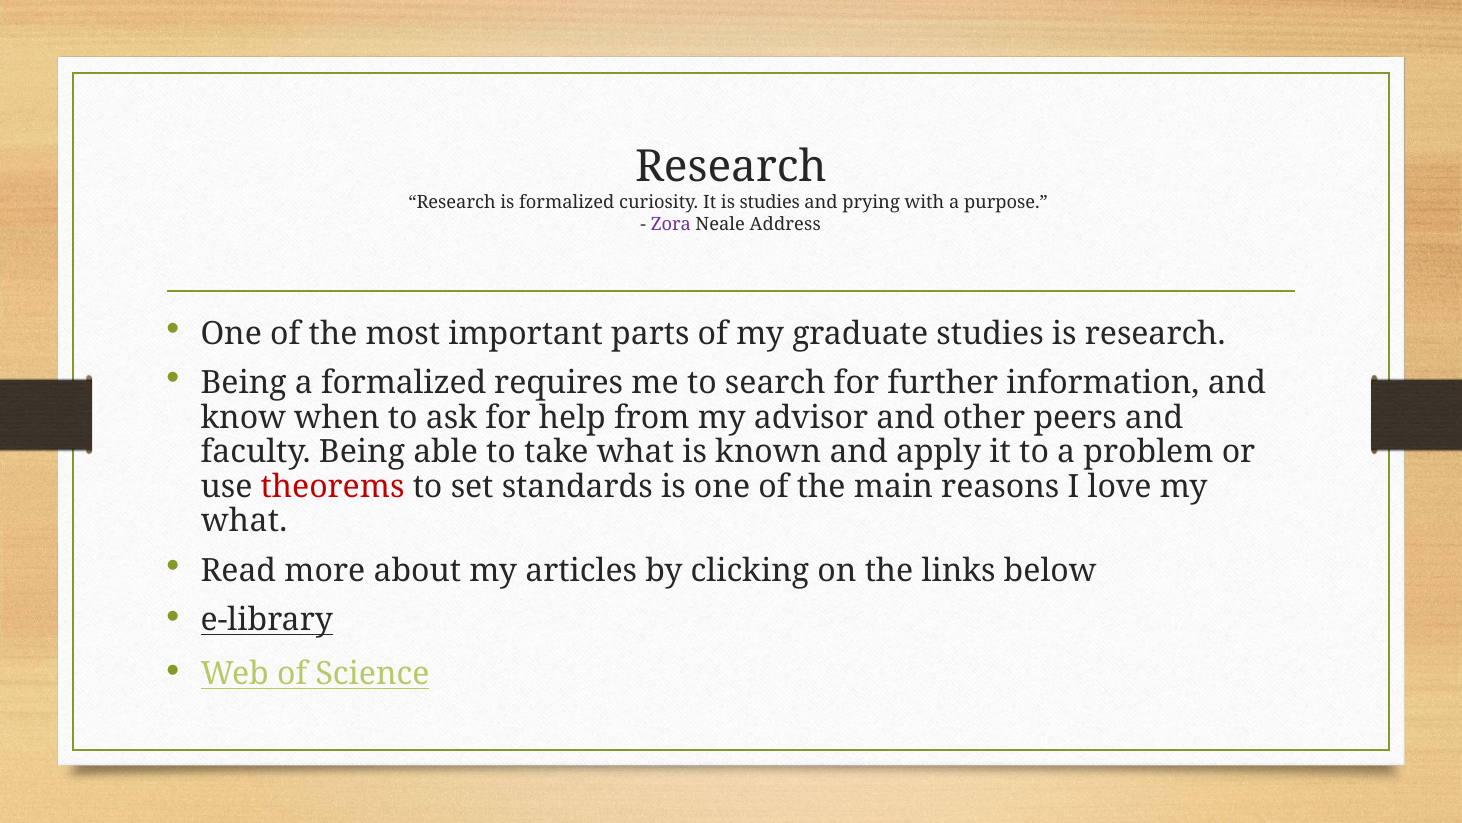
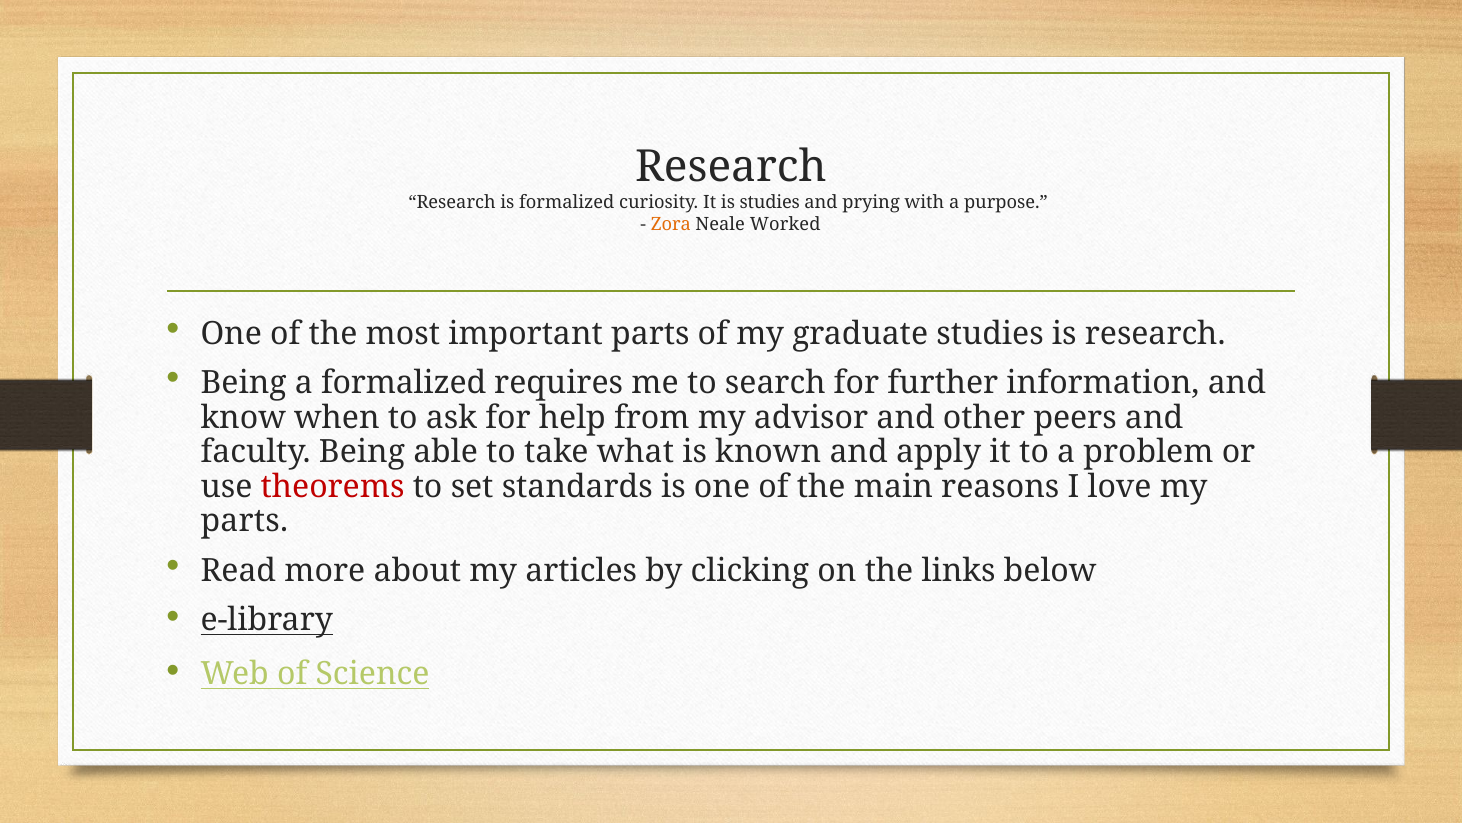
Zora colour: purple -> orange (671, 224)
Address: Address -> Worked (785, 224)
what: what -> parts (244, 521)
